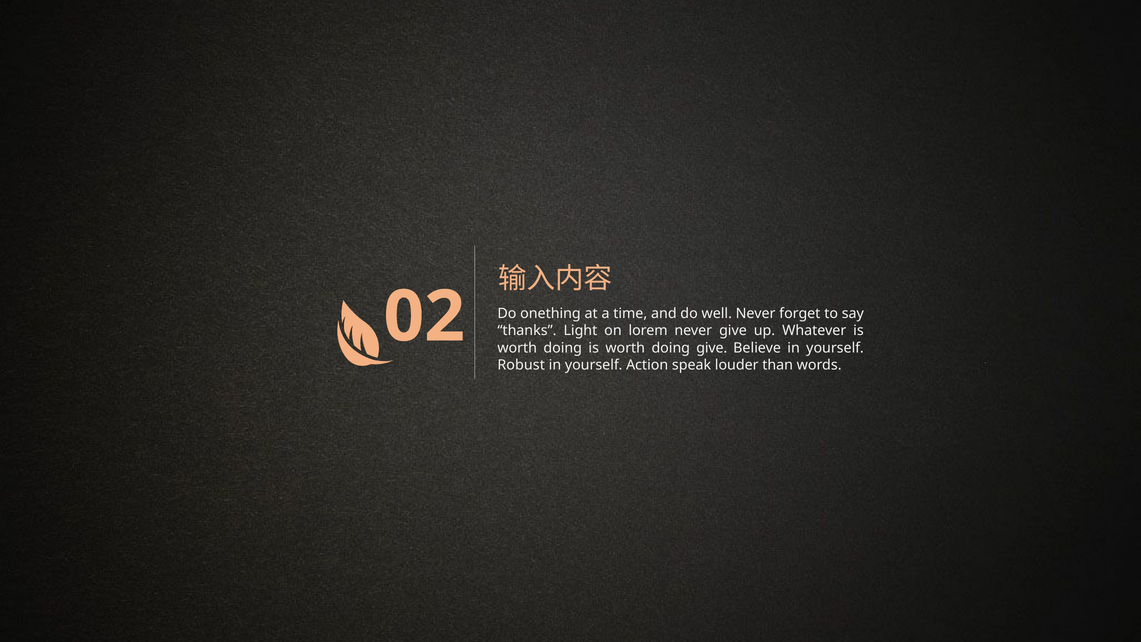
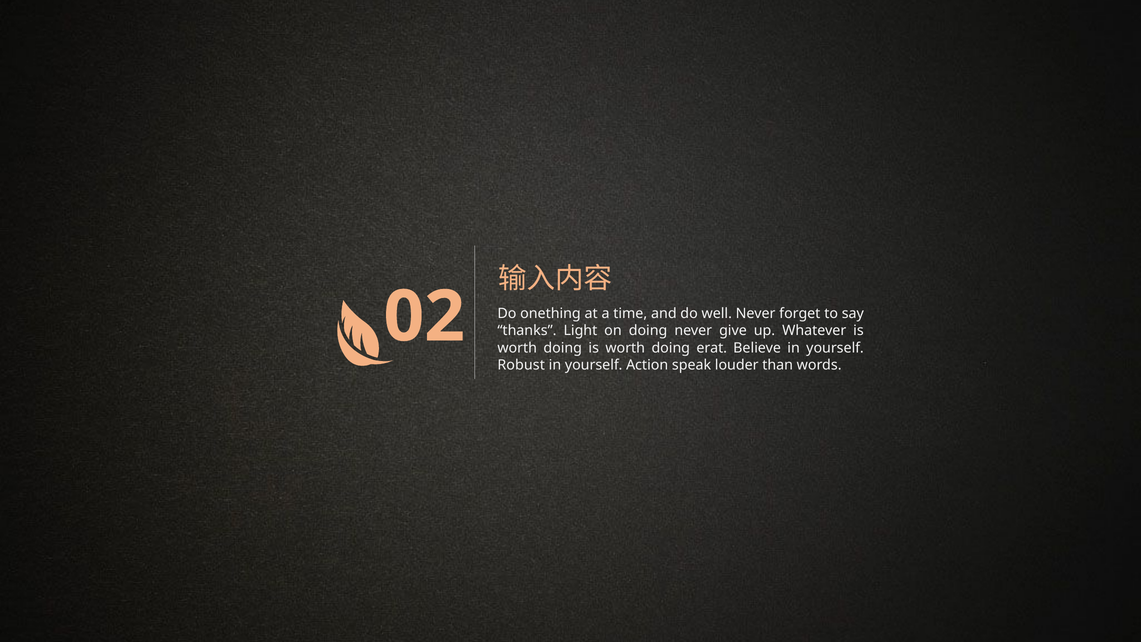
on lorem: lorem -> doing (648, 331)
doing give: give -> erat (712, 348)
